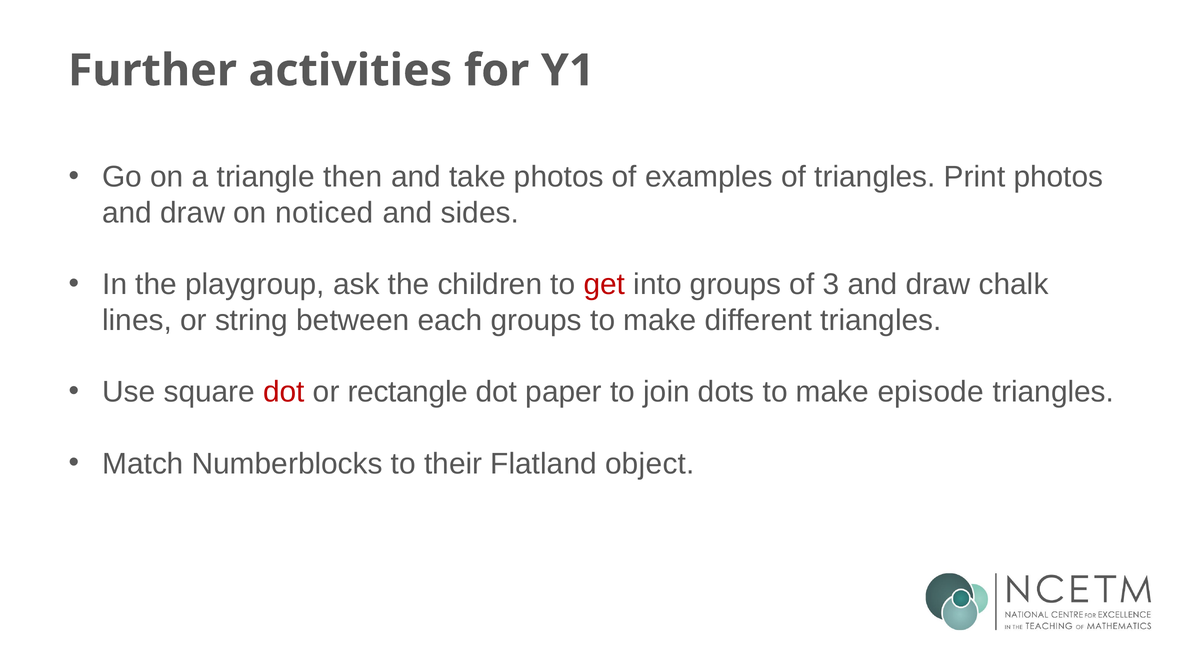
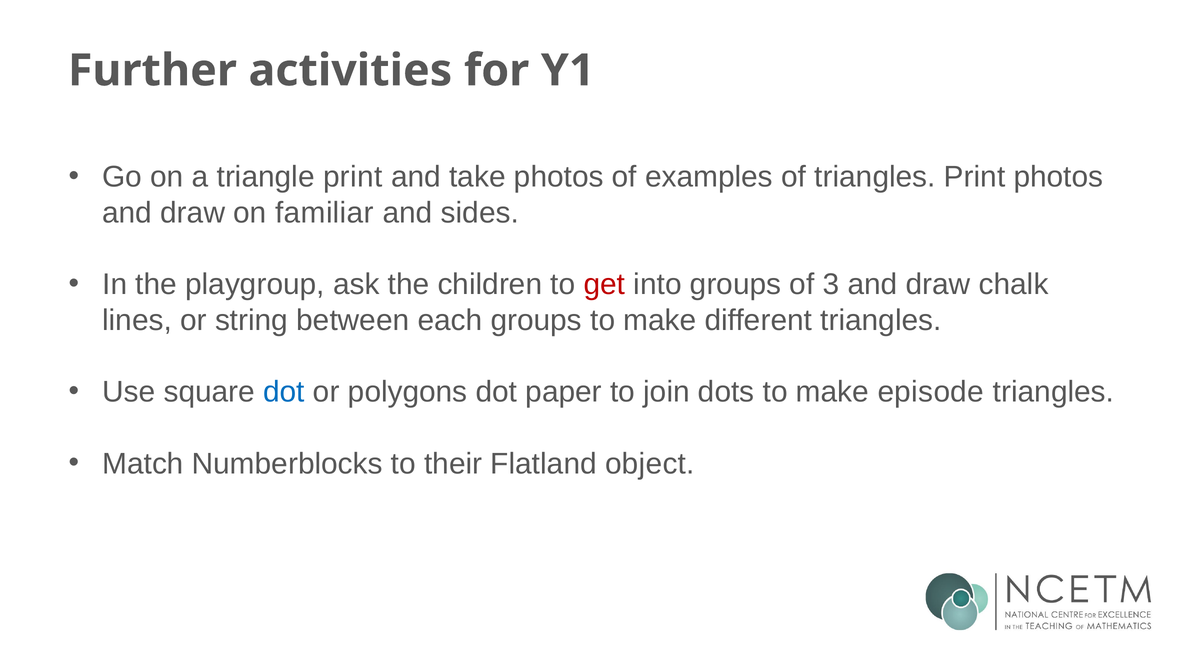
triangle then: then -> print (353, 177)
noticed: noticed -> familiar (325, 213)
dot colour: red -> blue (284, 392)
rectangle: rectangle -> polygons (408, 392)
